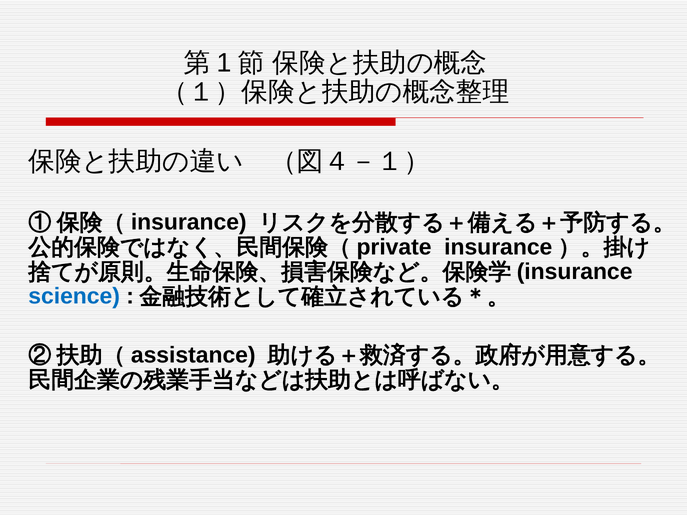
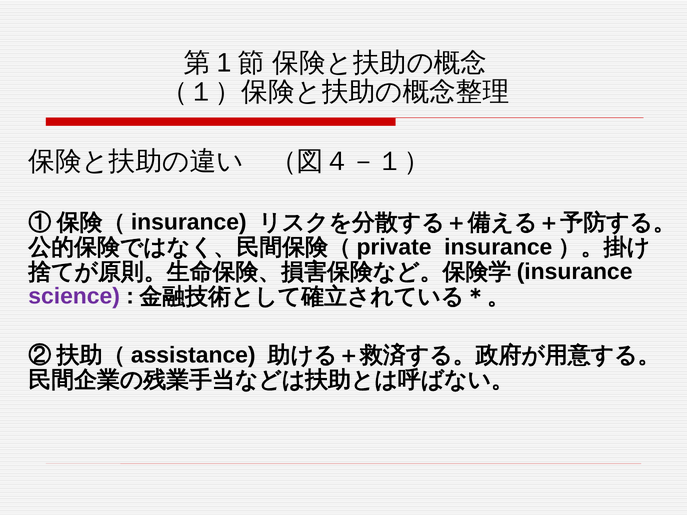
science colour: blue -> purple (74, 297)
